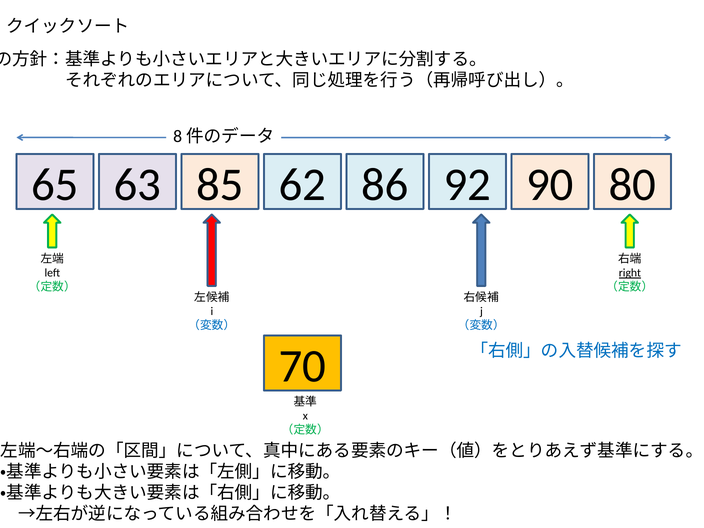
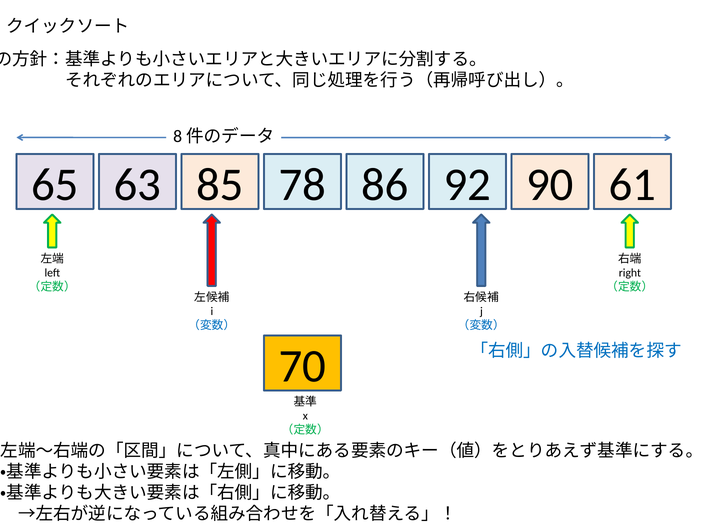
62: 62 -> 78 (302, 185)
80: 80 -> 61 (632, 185)
right underline: present -> none (630, 273)
